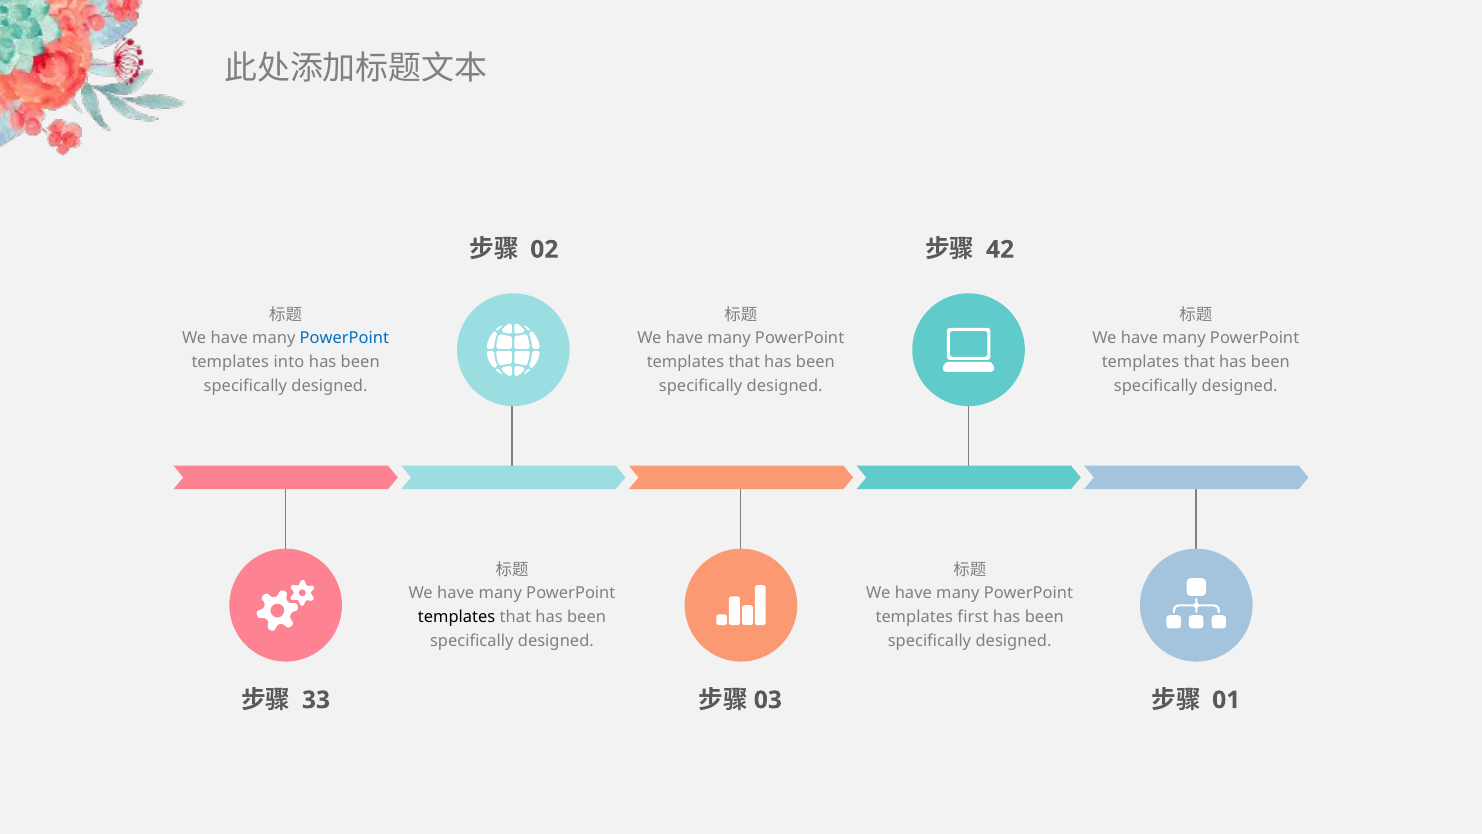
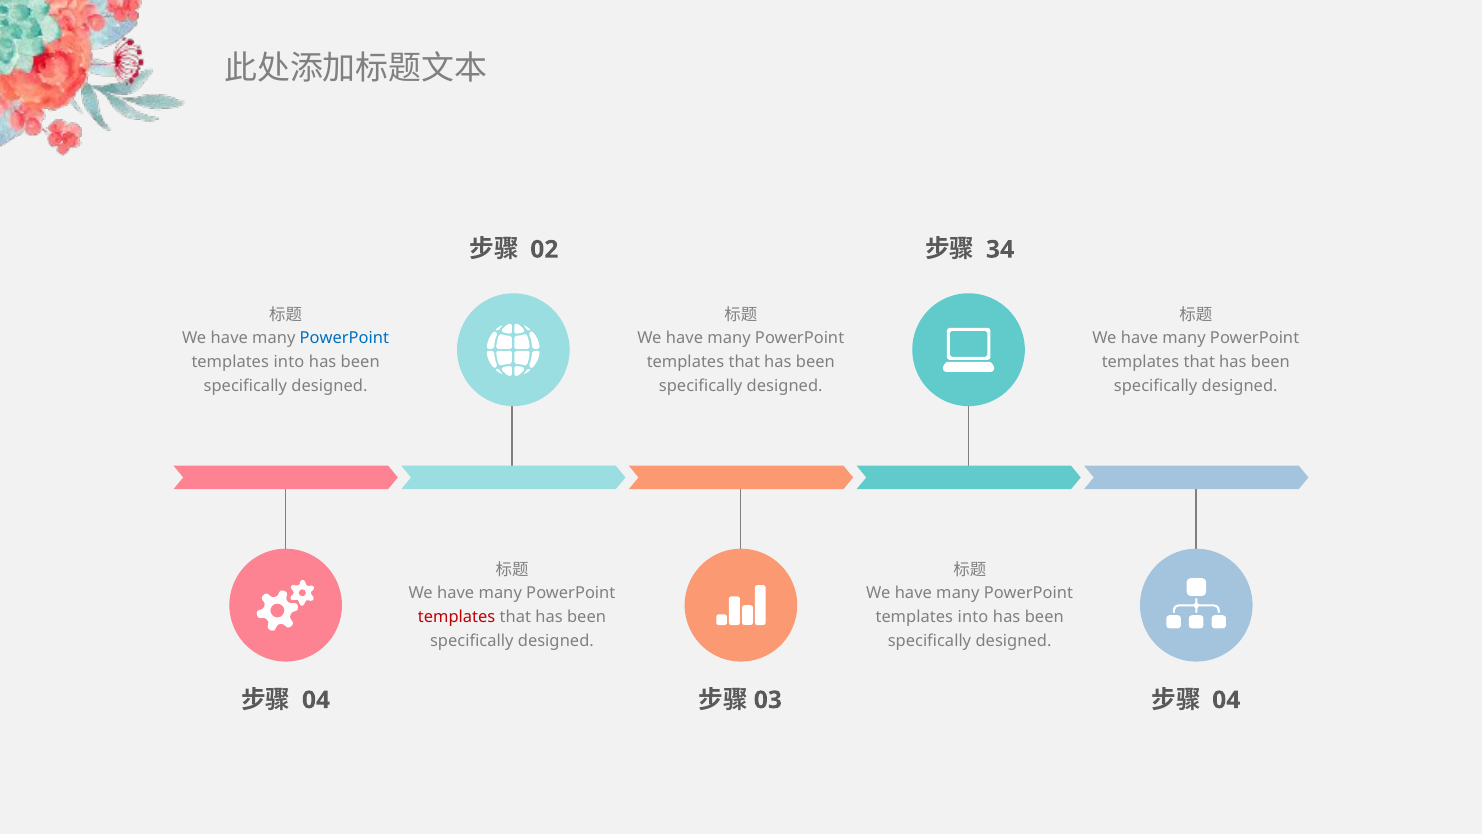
42: 42 -> 34 (1000, 249)
templates colour: black -> red (457, 617)
first: first -> into (973, 617)
33: 33 -> 04 (316, 700)
01: 01 -> 04 (1226, 700)
